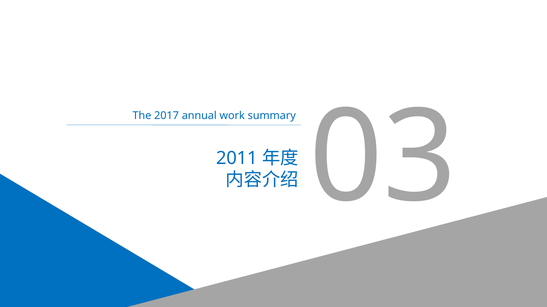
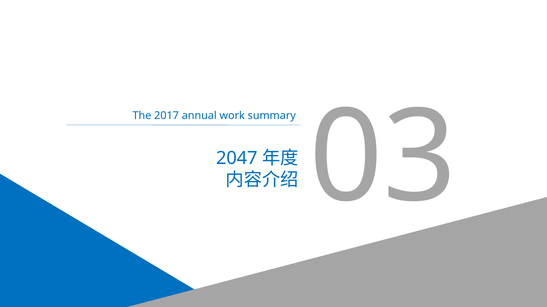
2011: 2011 -> 2047 (237, 158)
